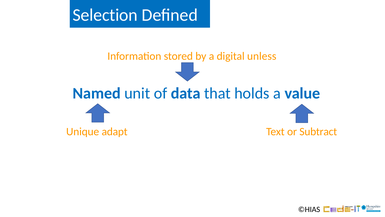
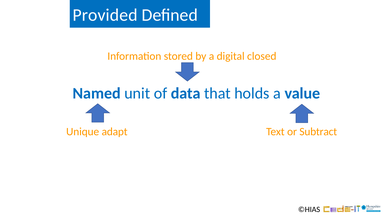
Selection: Selection -> Provided (105, 15)
unless: unless -> closed (262, 56)
